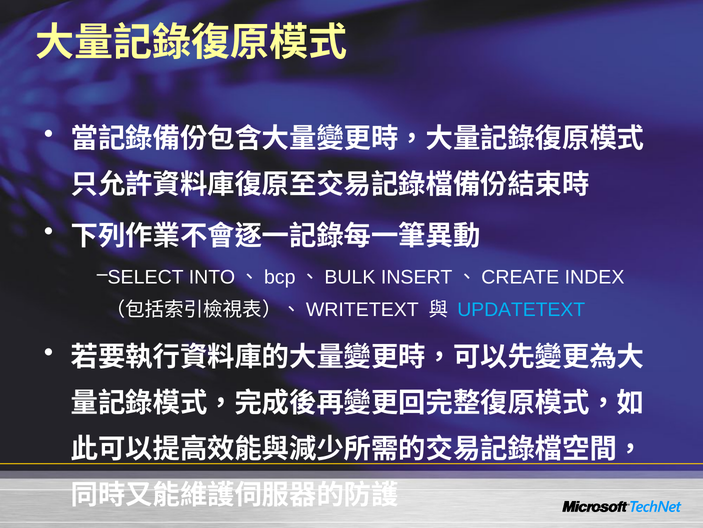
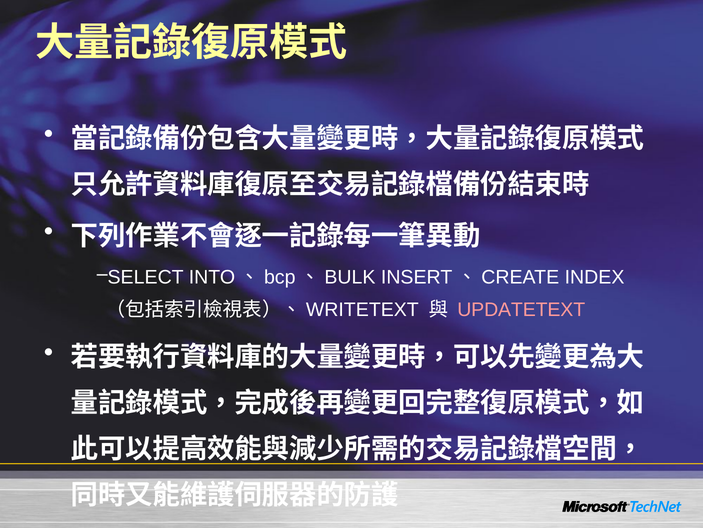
UPDATETEXT colour: light blue -> pink (521, 309)
